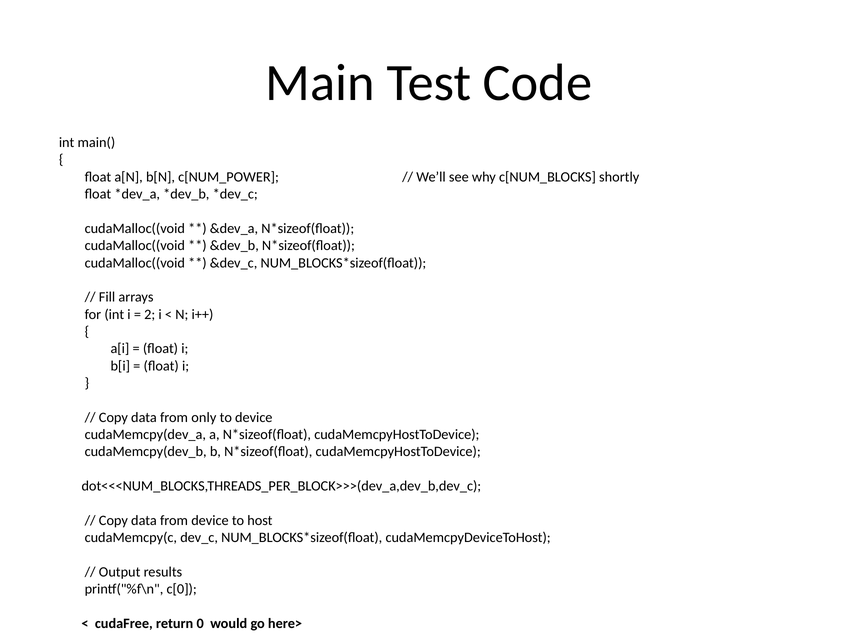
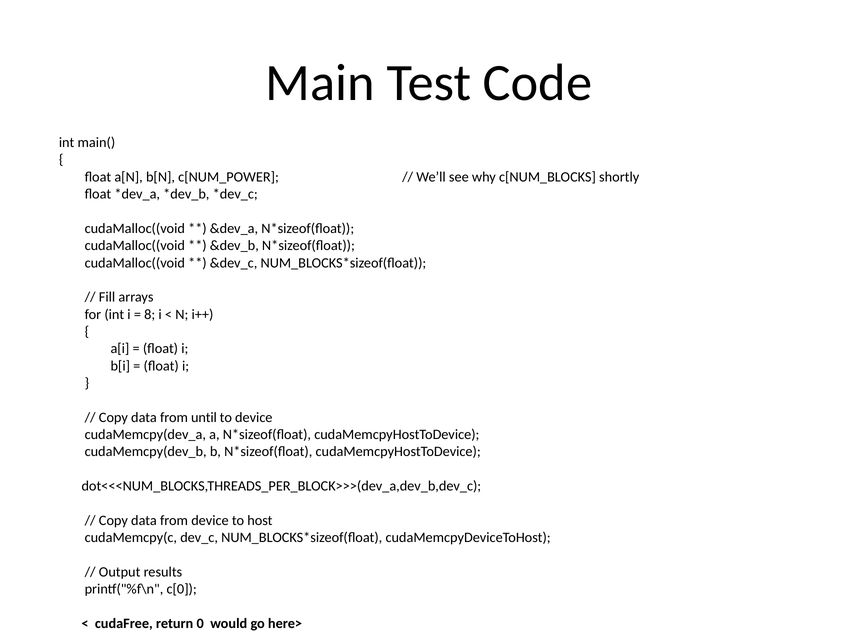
2: 2 -> 8 (150, 314)
only: only -> until (204, 417)
